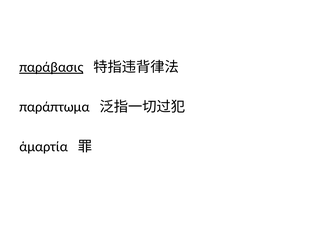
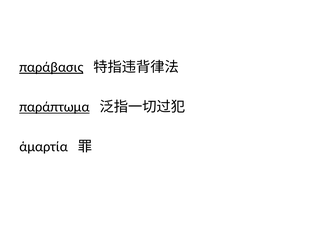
παράπτωμα underline: none -> present (54, 107)
